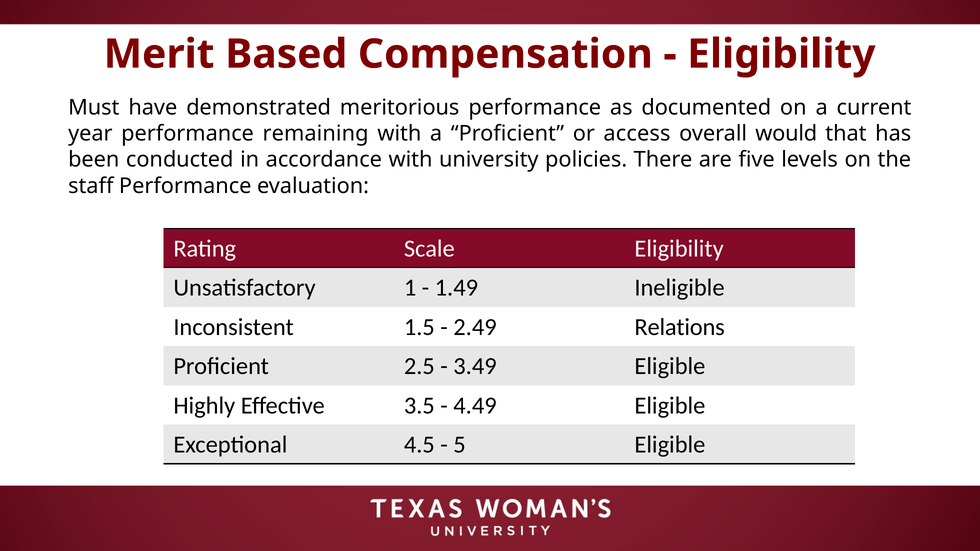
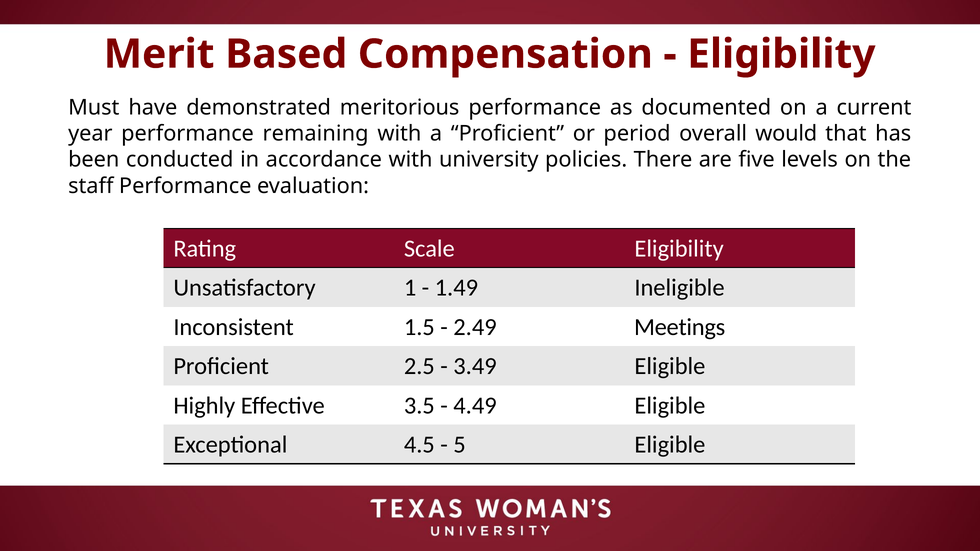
access: access -> period (637, 134)
Relations: Relations -> Meetings (680, 327)
